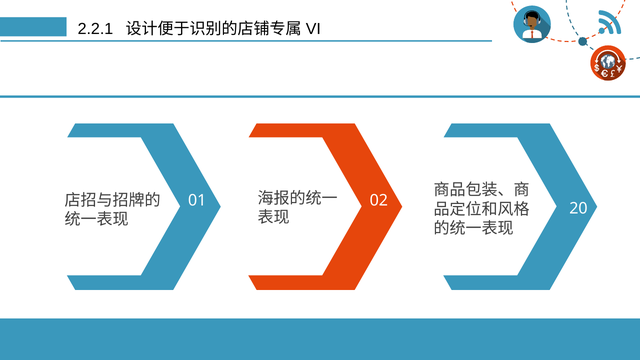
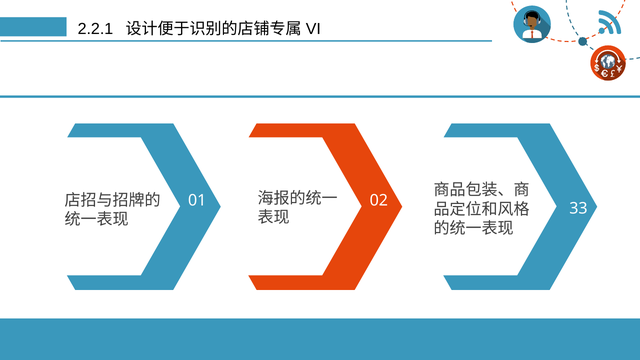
20: 20 -> 33 (578, 208)
